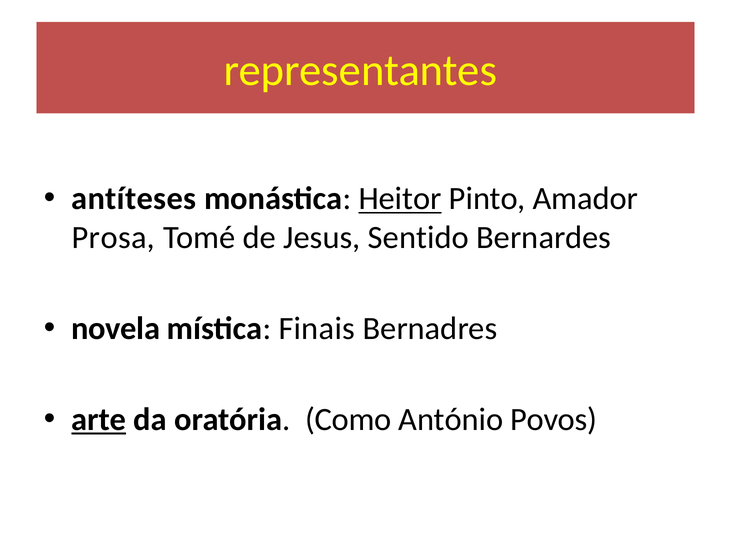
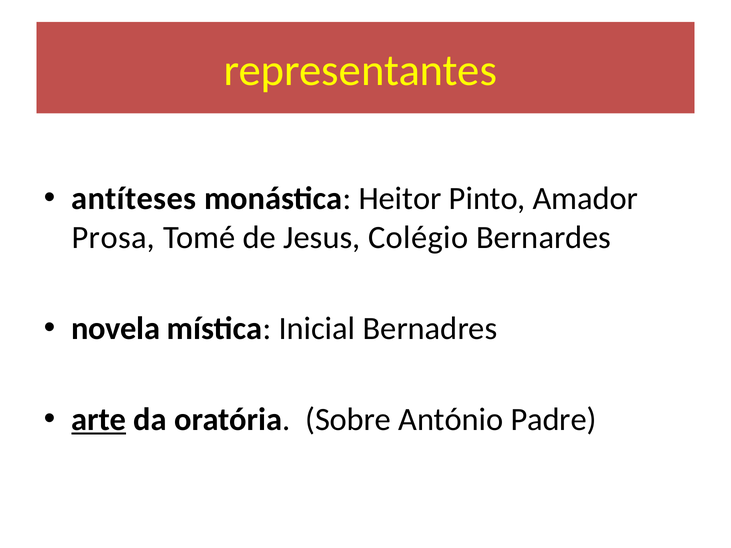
Heitor underline: present -> none (400, 199)
Sentido: Sentido -> Colégio (418, 238)
Finais: Finais -> Inicial (317, 329)
Como: Como -> Sobre (348, 420)
Povos: Povos -> Padre (554, 420)
